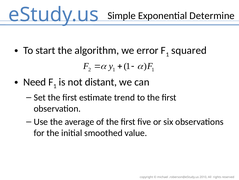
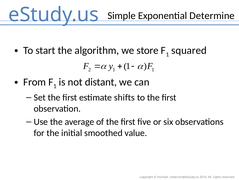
error: error -> store (148, 50)
Need: Need -> From (35, 82)
trend: trend -> shifts (124, 97)
